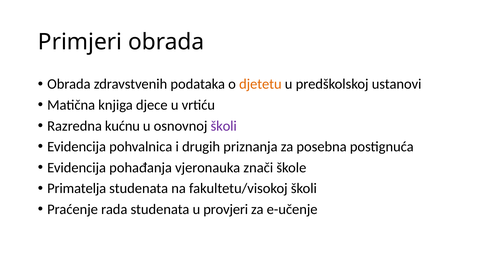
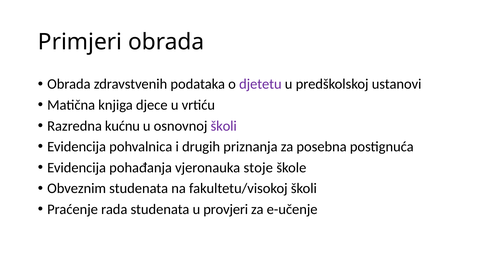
djetetu colour: orange -> purple (260, 84)
znači: znači -> stoje (258, 167)
Primatelja: Primatelja -> Obveznim (77, 188)
